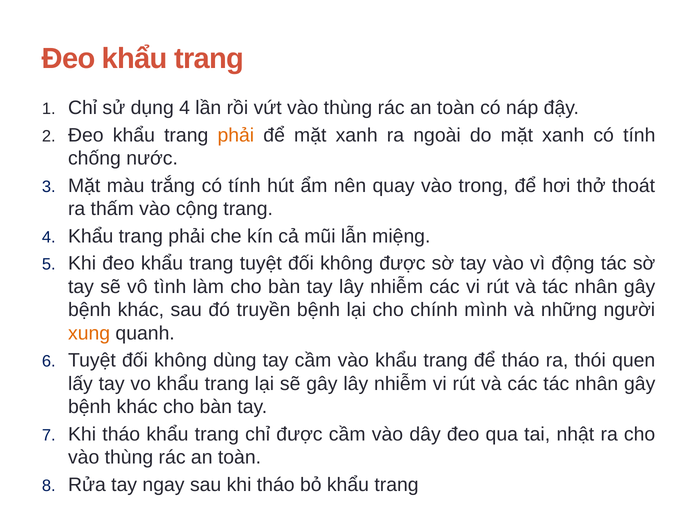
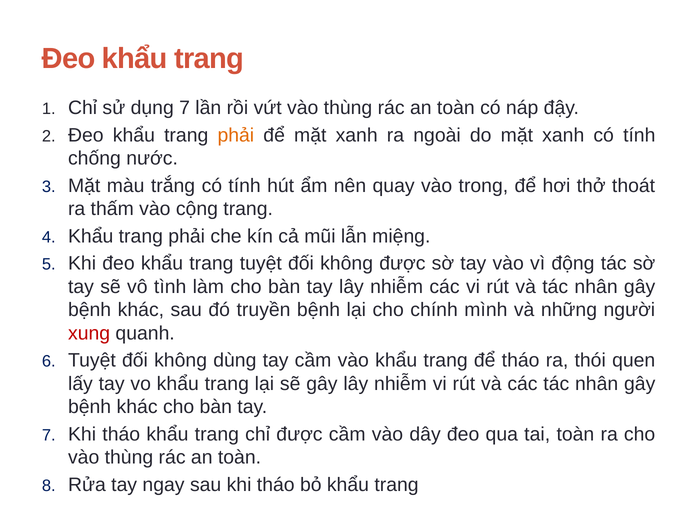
dụng 4: 4 -> 7 (185, 108)
xung colour: orange -> red (89, 333)
tai nhật: nhật -> toàn (575, 434)
